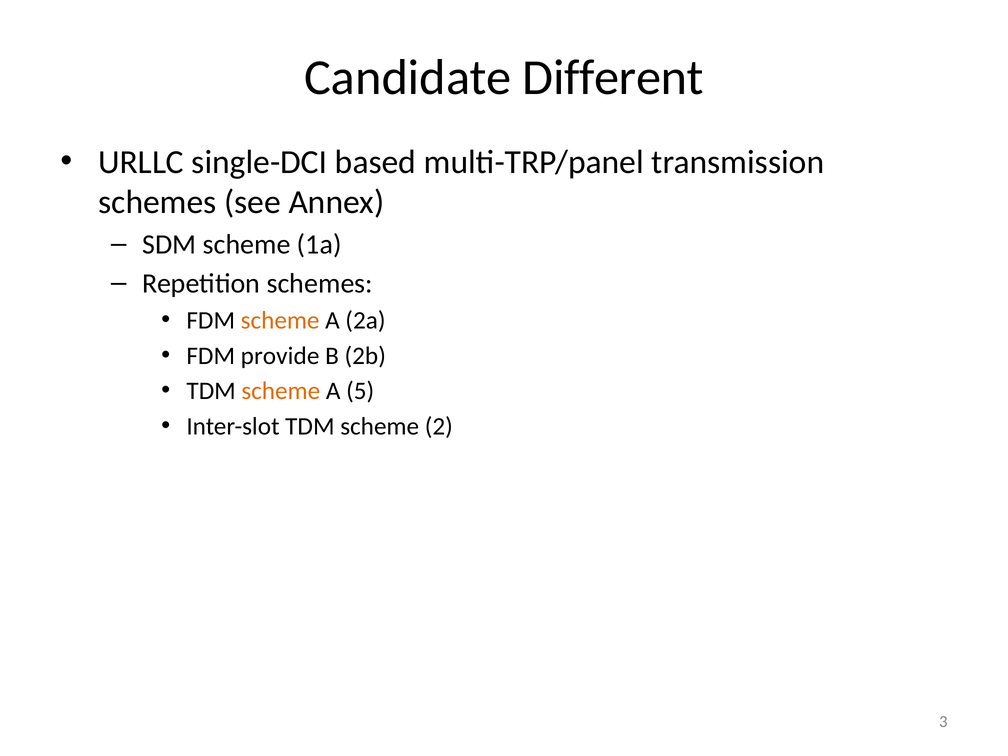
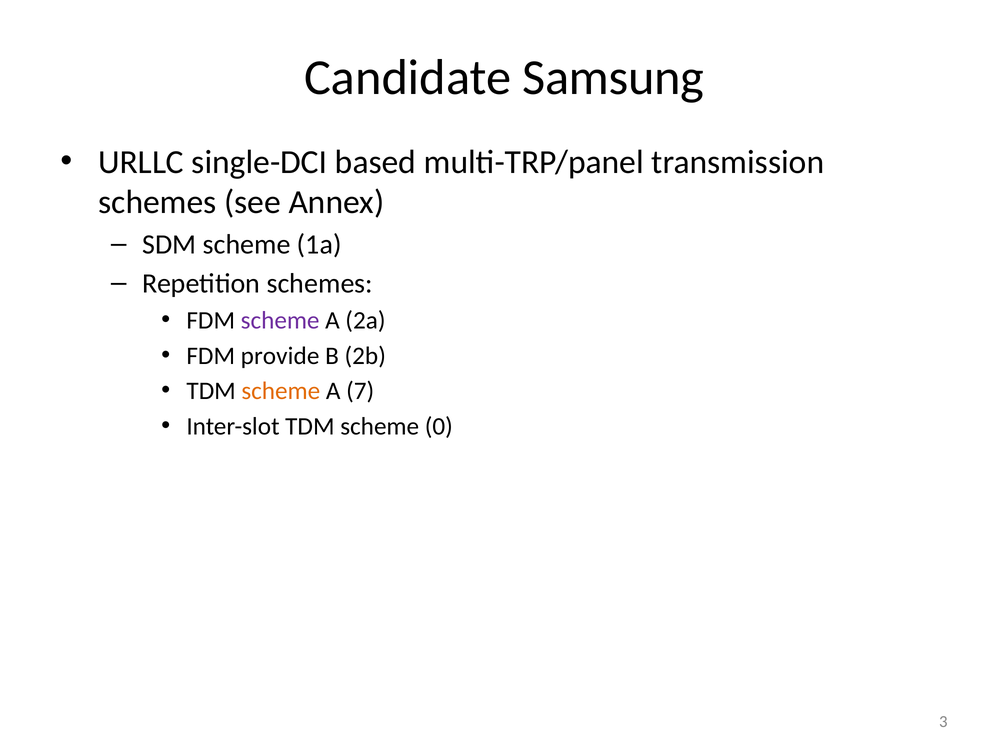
Different: Different -> Samsung (613, 77)
scheme colour: orange -> purple (280, 320)
5: 5 -> 7 (360, 391)
2: 2 -> 0 (439, 426)
